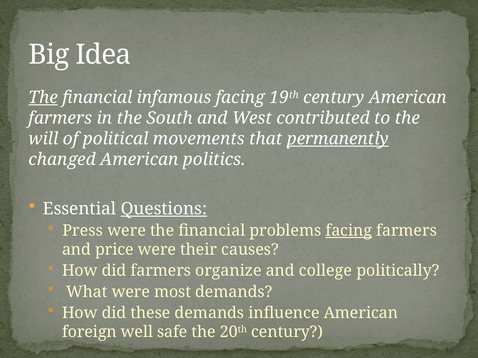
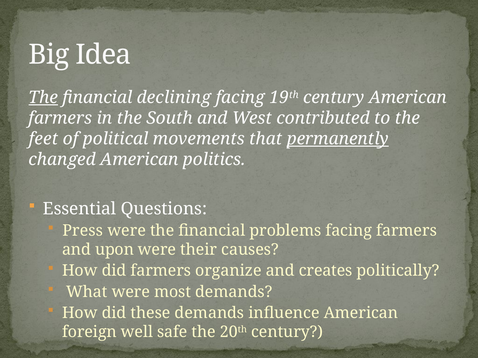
infamous: infamous -> declining (174, 98)
will: will -> feet (43, 139)
Questions underline: present -> none (164, 209)
facing underline: present -> none (349, 231)
price: price -> upon (114, 250)
college: college -> creates (326, 271)
